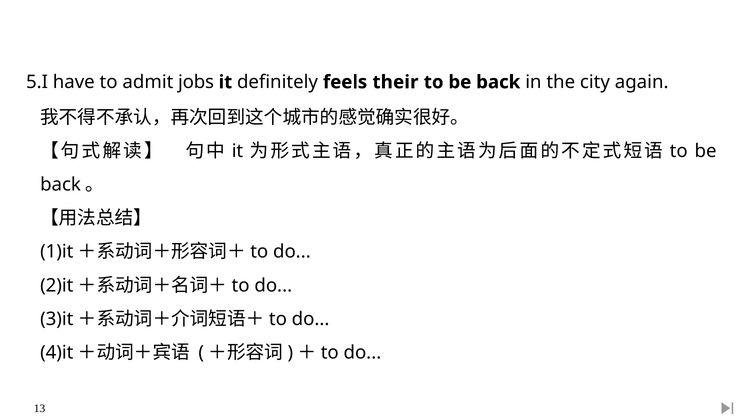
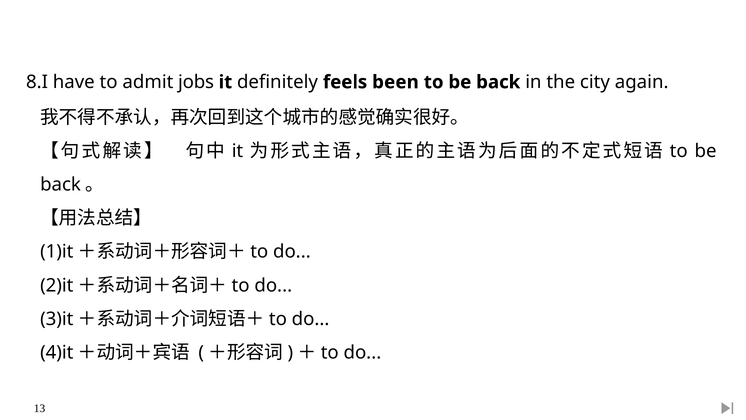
5.I: 5.I -> 8.I (37, 82)
their: their -> been (395, 82)
